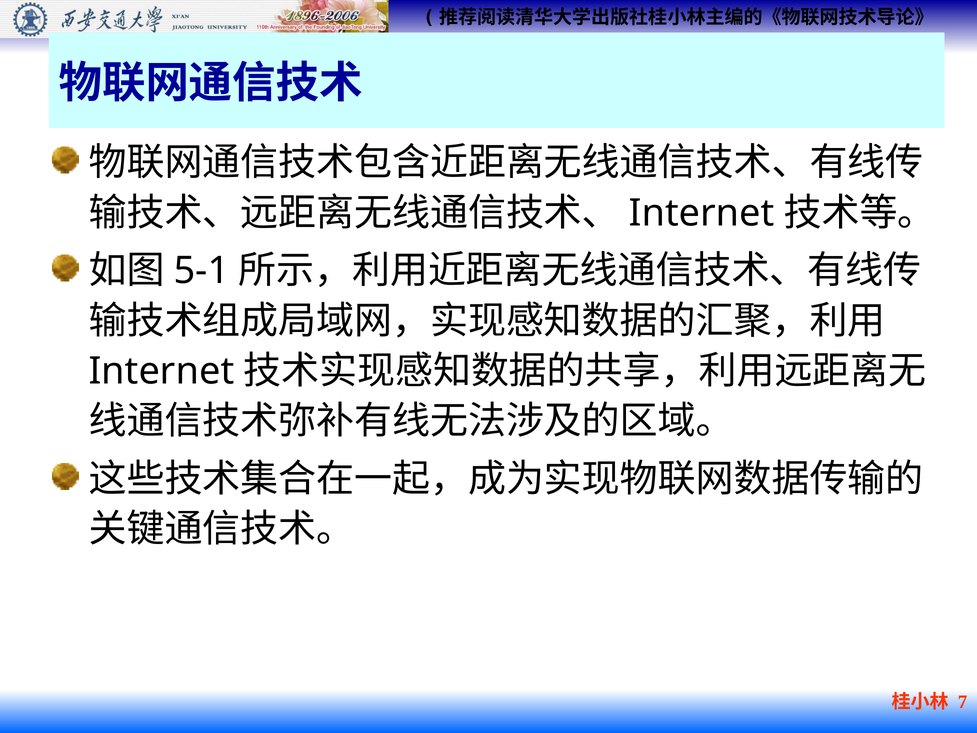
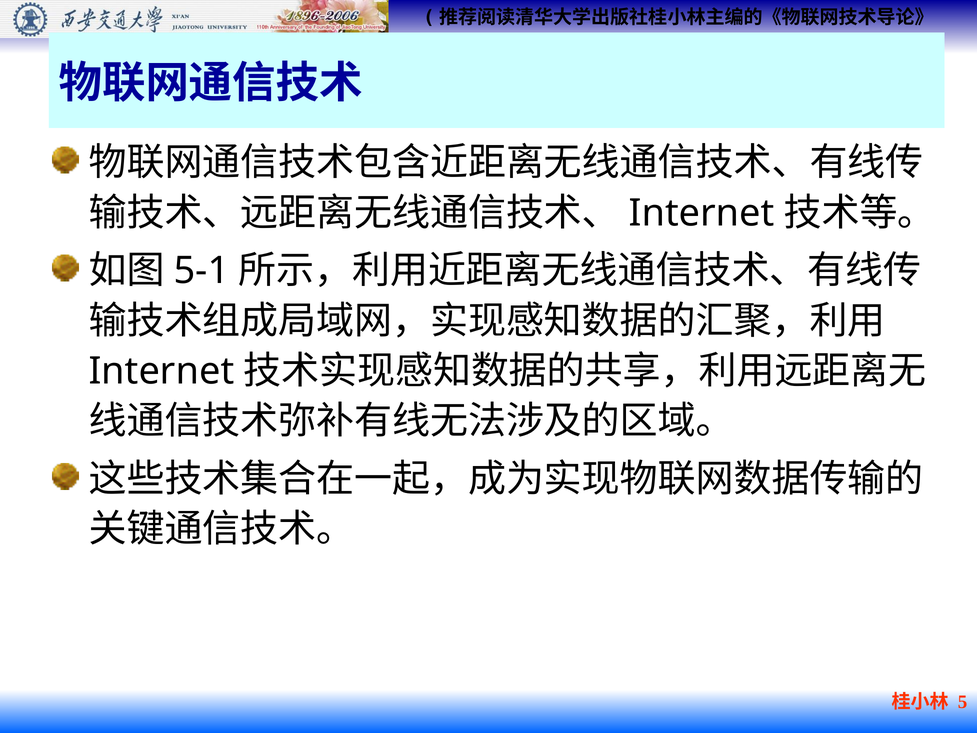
7: 7 -> 5 (963, 702)
